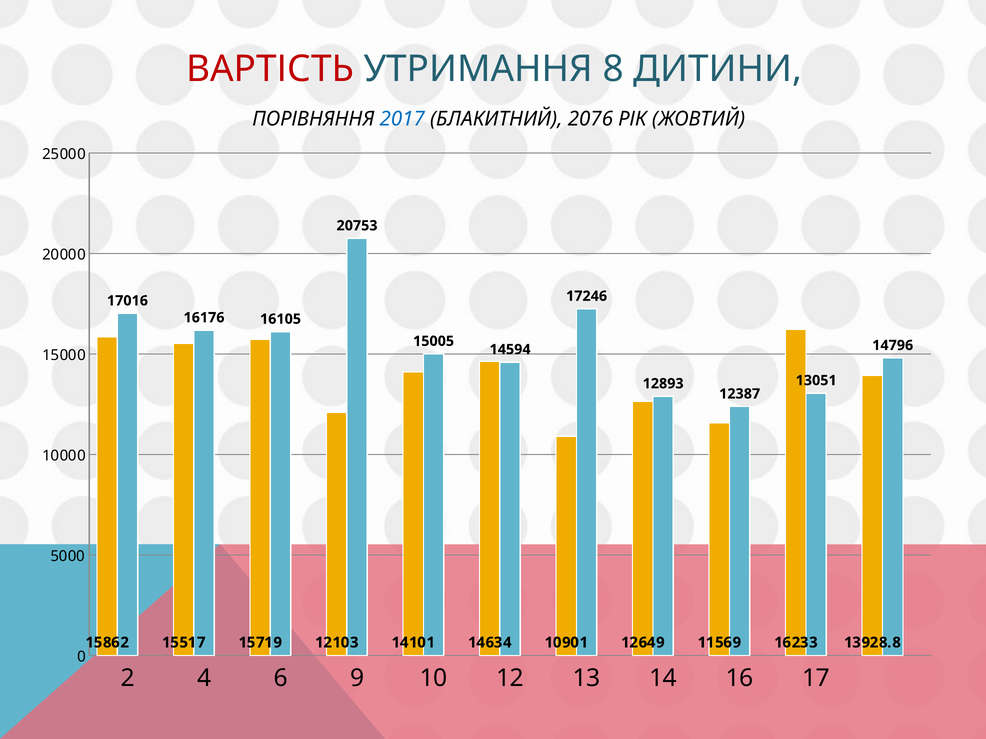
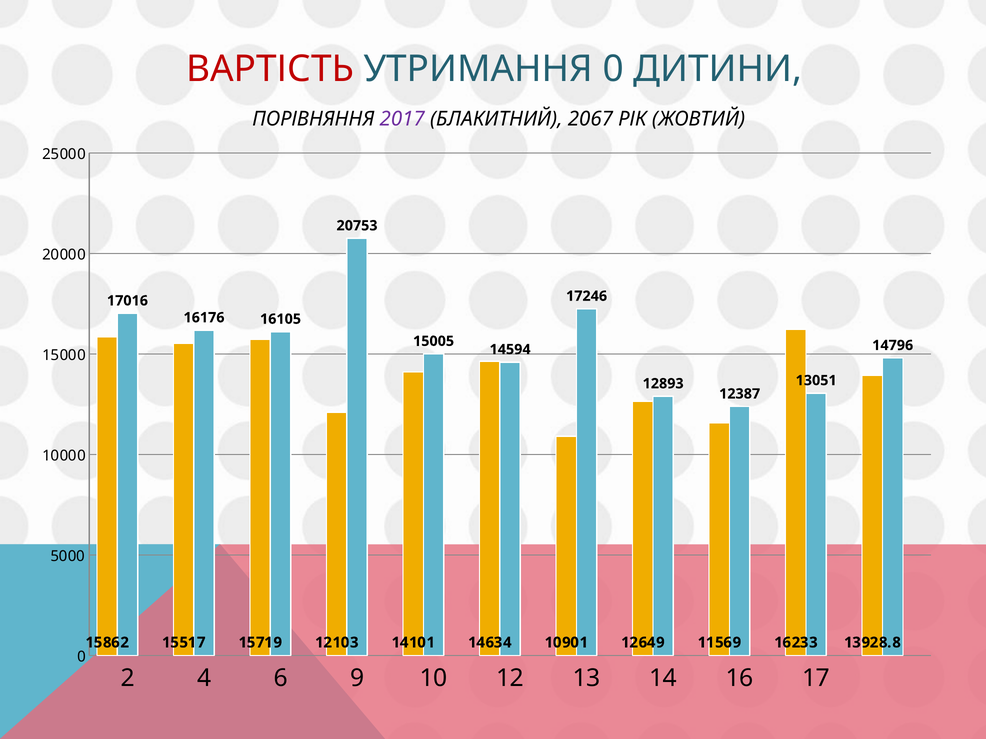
УТРИМАННЯ 8: 8 -> 0 (613, 69)
2017 colour: blue -> purple (402, 119)
2076: 2076 -> 2067 (590, 119)
